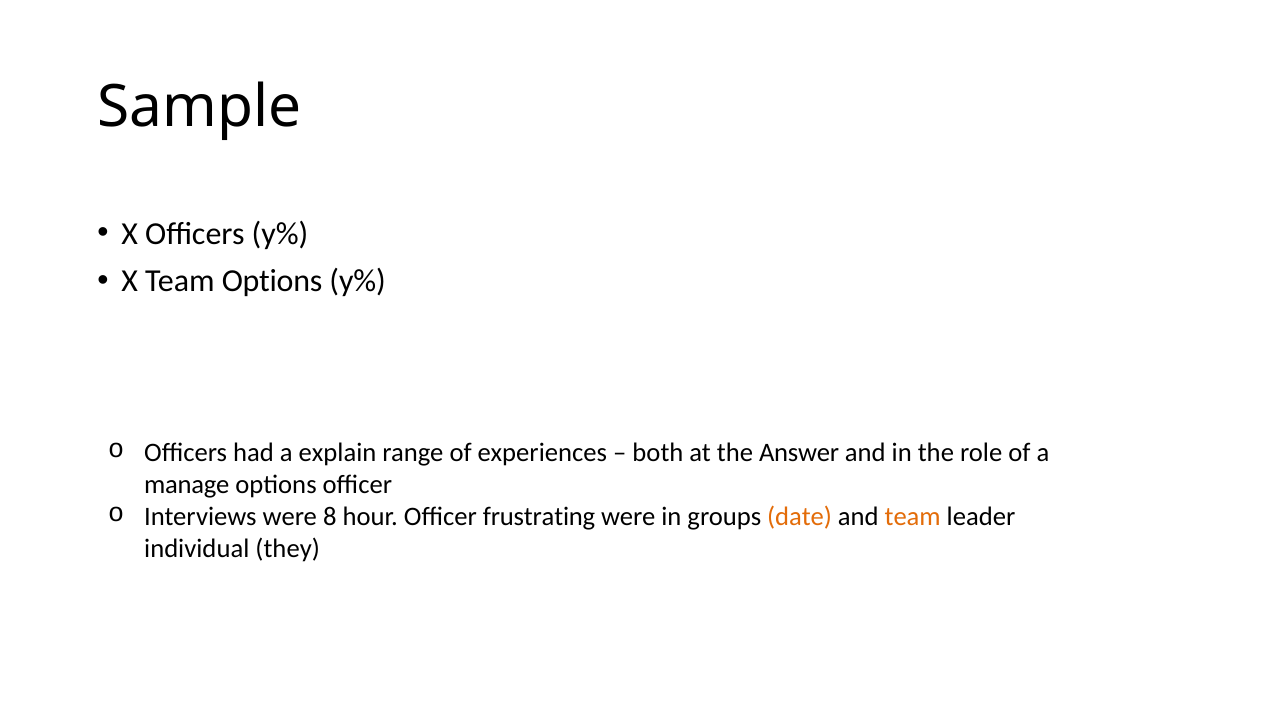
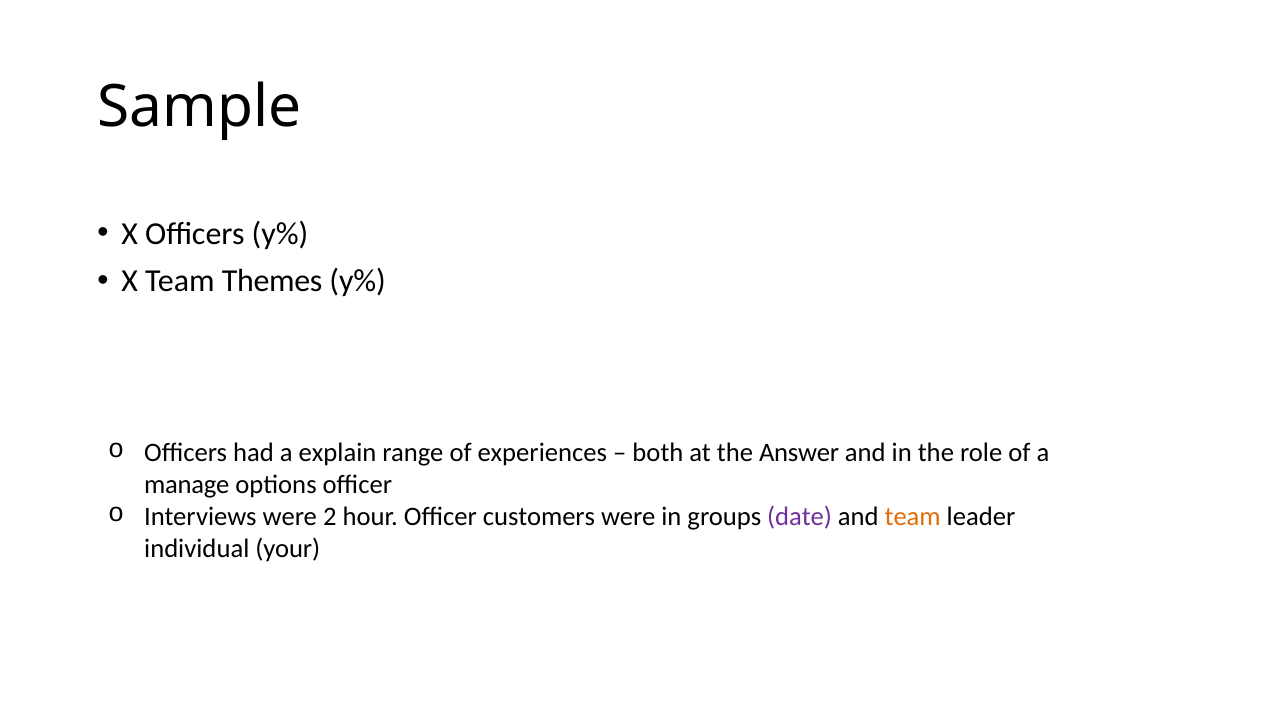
Team Options: Options -> Themes (272, 281)
8: 8 -> 2 (330, 516)
frustrating: frustrating -> customers (539, 516)
date colour: orange -> purple (800, 516)
they: they -> your (288, 548)
